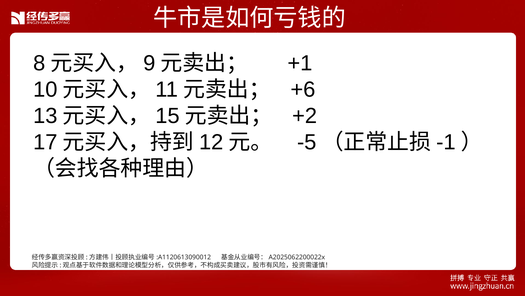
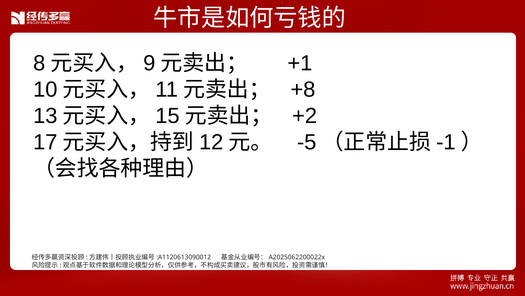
+6: +6 -> +8 (303, 89)
